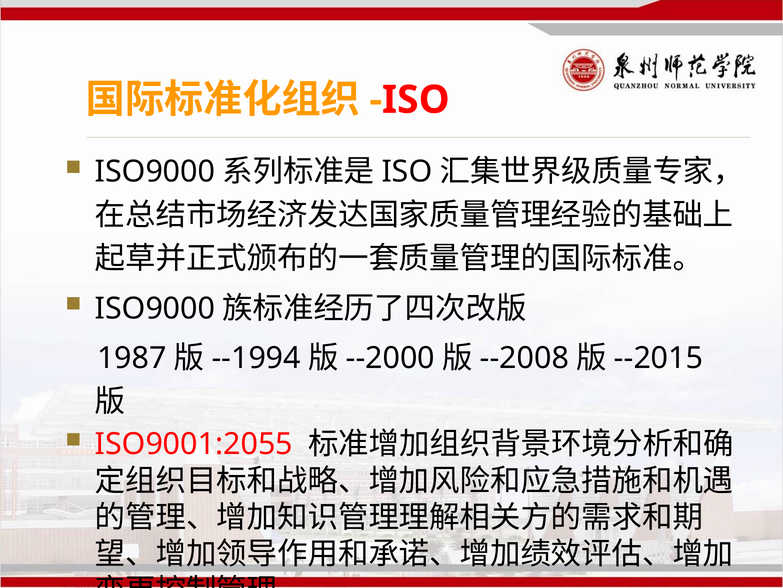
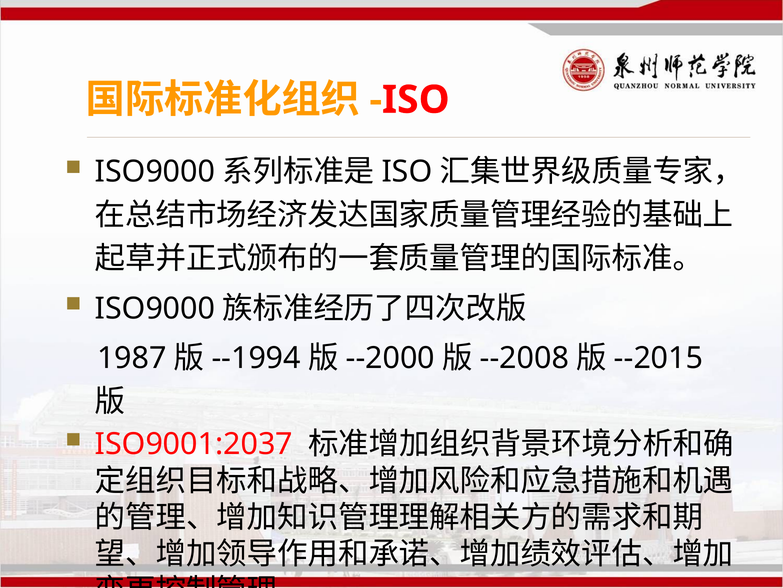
ISO9001:2055: ISO9001:2055 -> ISO9001:2037 (194, 444)
